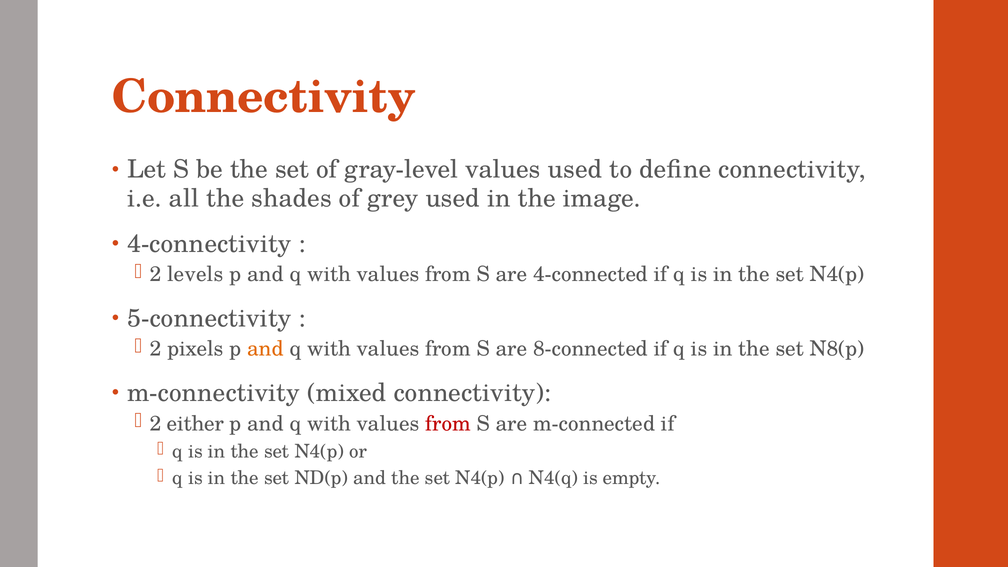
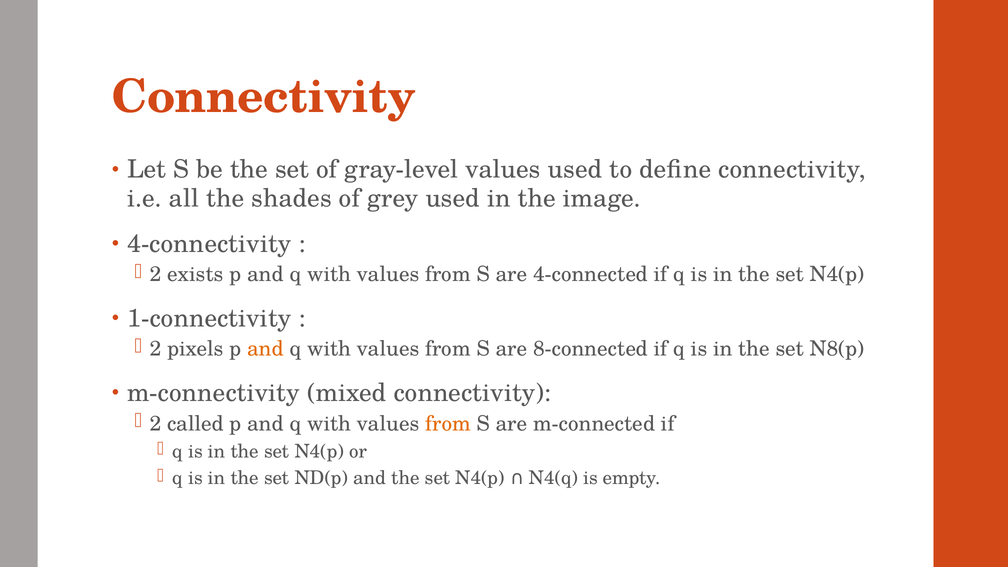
levels: levels -> exists (195, 274)
5-connectivity: 5-connectivity -> 1-connectivity (209, 318)
either: either -> called (195, 424)
from colour: red -> orange (448, 424)
